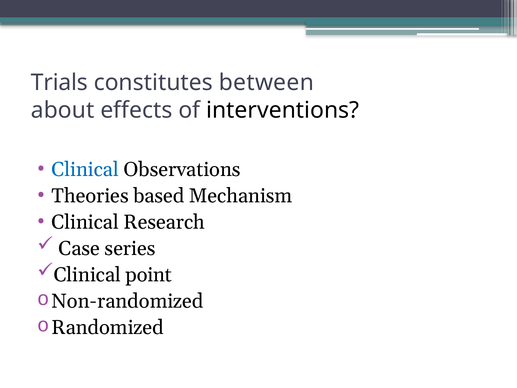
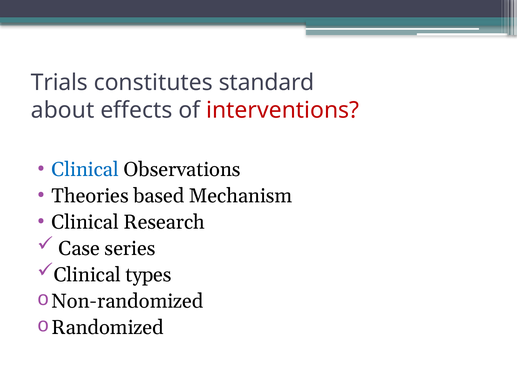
between: between -> standard (267, 83)
interventions colour: black -> red (283, 110)
point: point -> types (149, 275)
